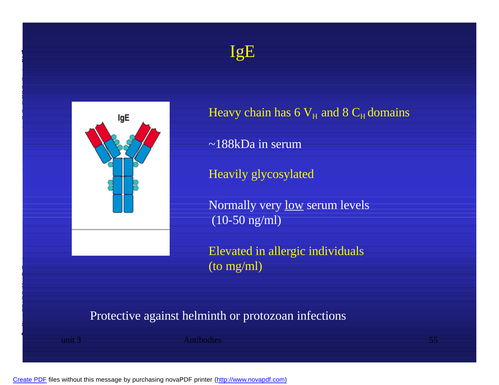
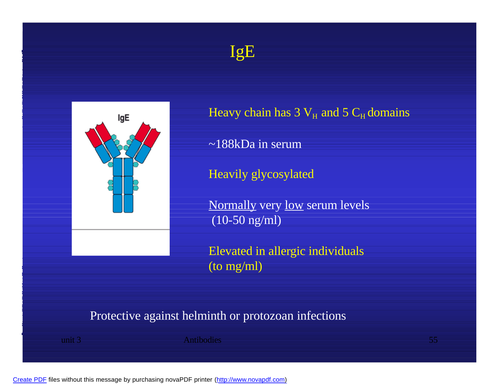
has 6: 6 -> 3 (297, 112)
8: 8 -> 5 (346, 112)
Normally underline: none -> present (233, 205)
